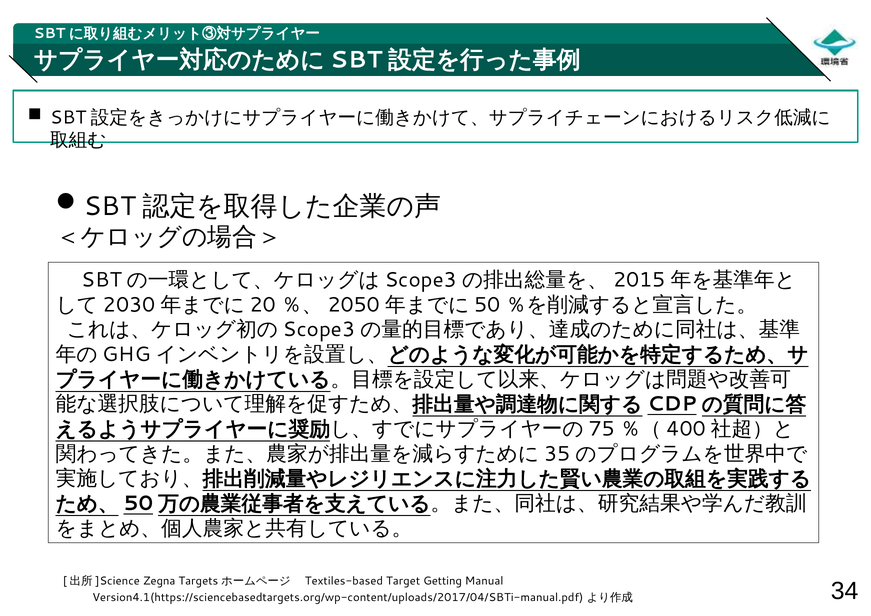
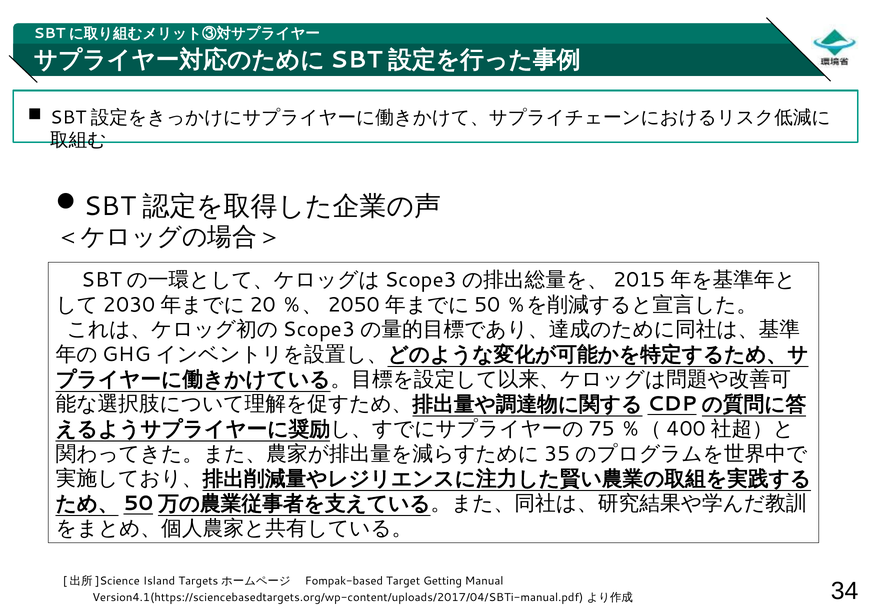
Zegna: Zegna -> Island (159, 581)
Textiles-based: Textiles-based -> Fompak-based (344, 581)
